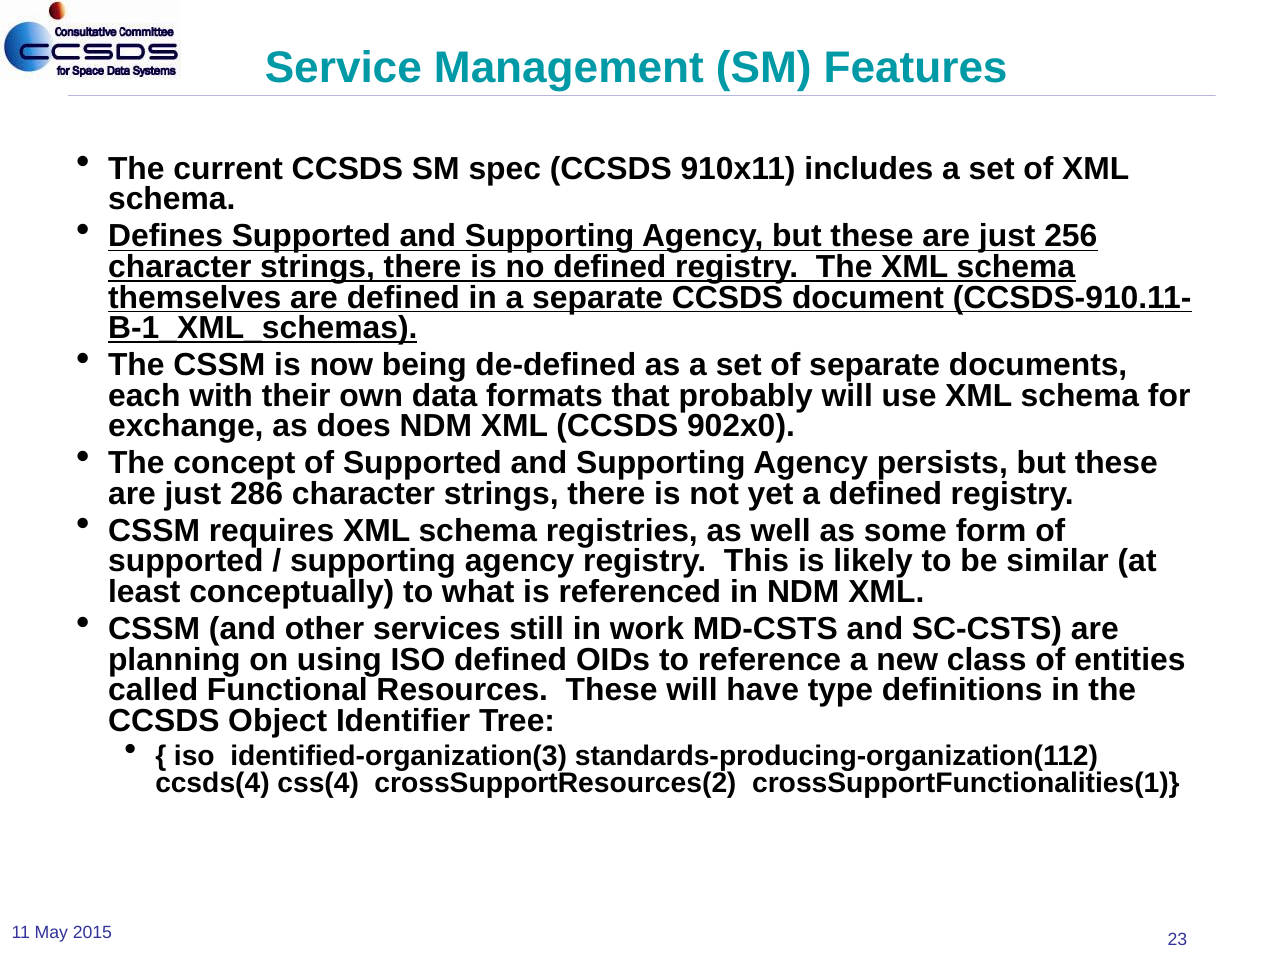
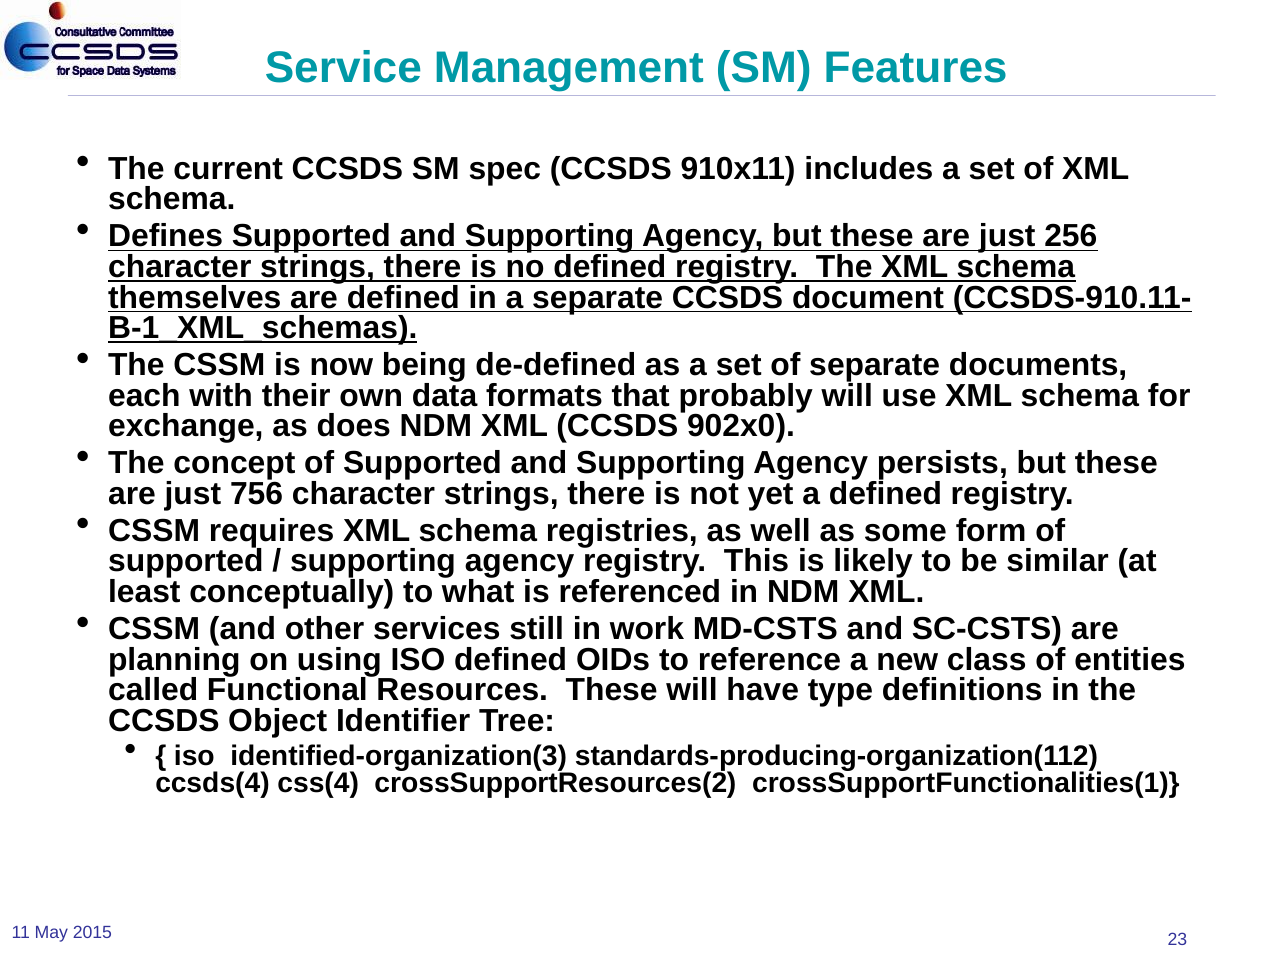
286: 286 -> 756 (257, 494)
